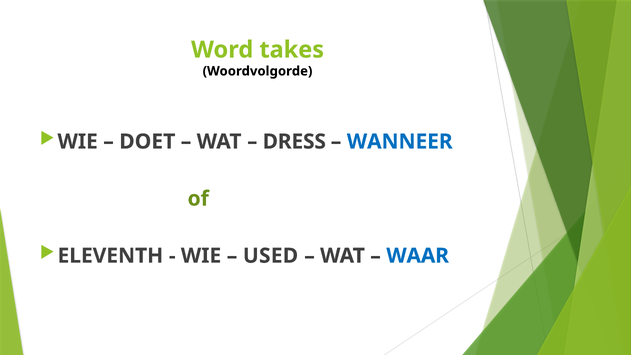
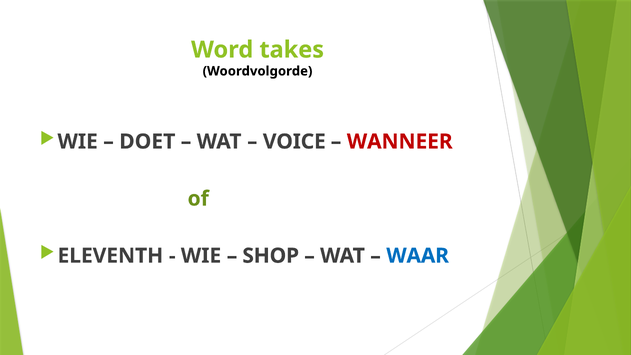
DRESS: DRESS -> VOICE (294, 142)
WANNEER colour: blue -> red (400, 142)
USED: USED -> SHOP (271, 256)
